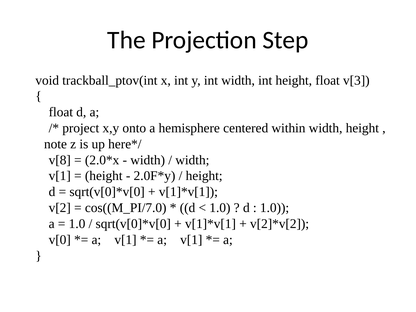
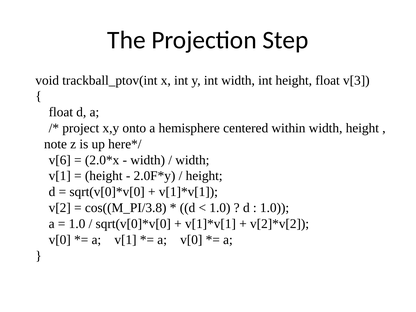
v[8: v[8 -> v[6 (60, 160)
cos((M_PI/7.0: cos((M_PI/7.0 -> cos((M_PI/3.8 (126, 208)
v[1: v[1 -> v[0 (191, 240)
